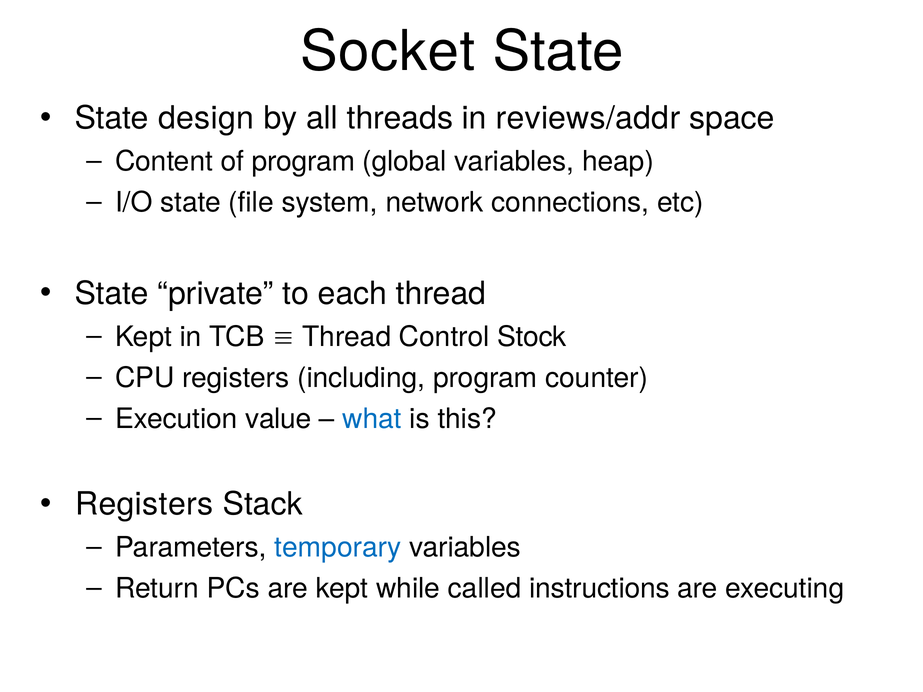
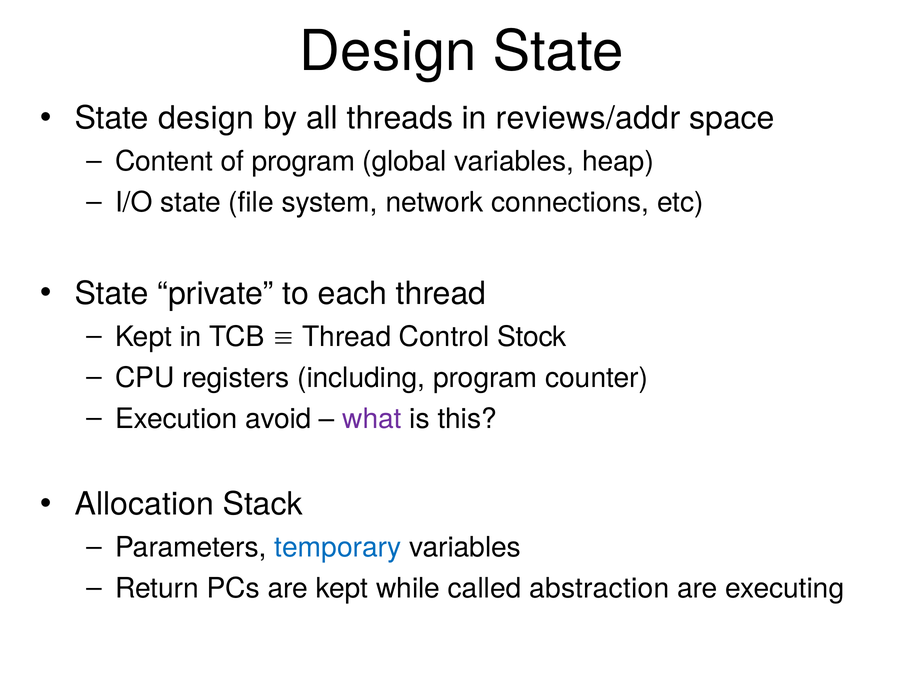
Socket: Socket -> Design (388, 52)
value: value -> avoid (278, 419)
what colour: blue -> purple (372, 419)
Registers: Registers -> Allocation (144, 505)
instructions: instructions -> abstraction (599, 589)
